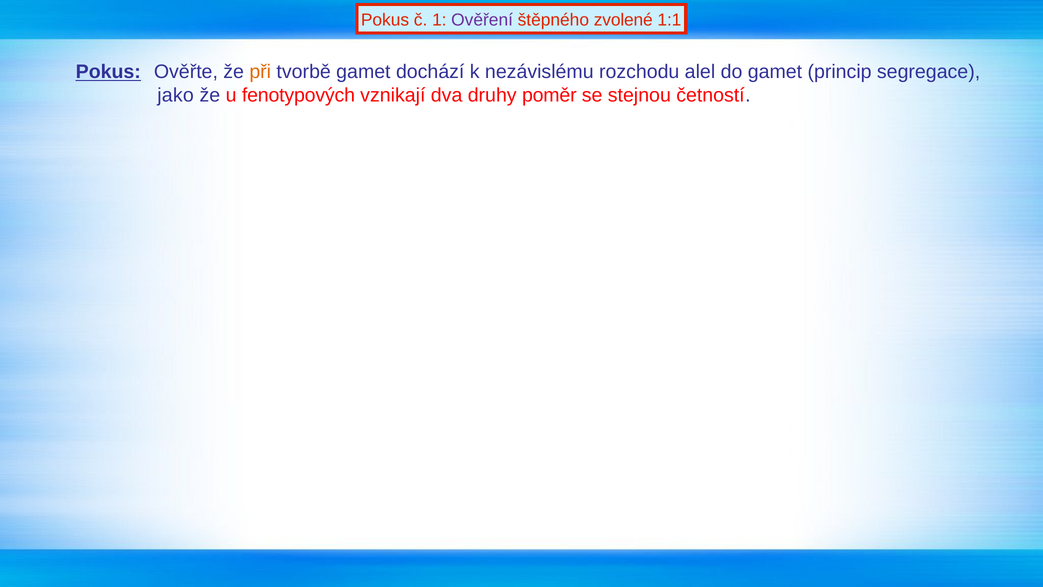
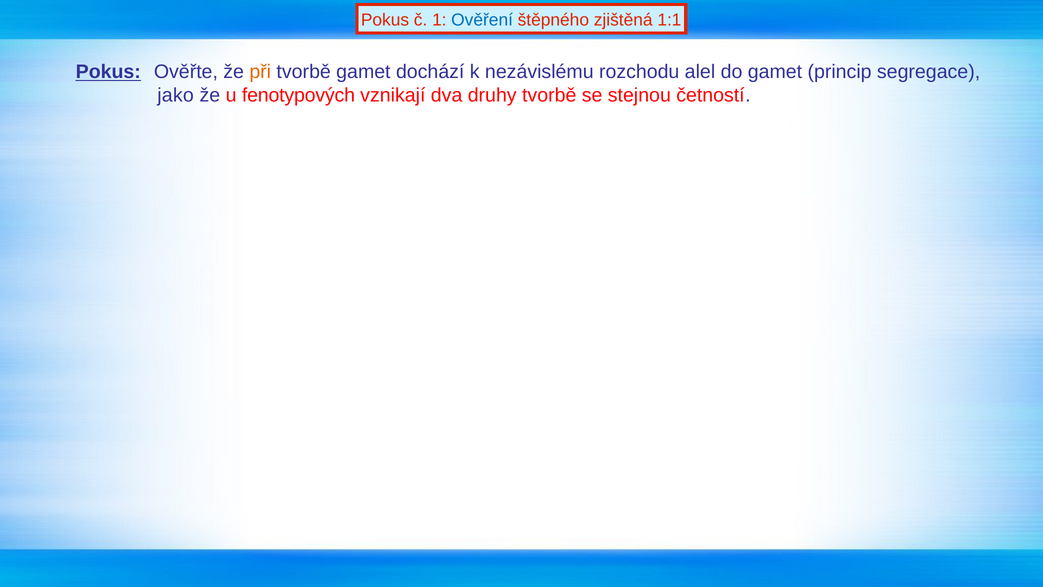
Ověření colour: purple -> blue (482, 20)
zvolené: zvolené -> zjištěná (623, 20)
druhy poměr: poměr -> tvorbě (549, 95)
